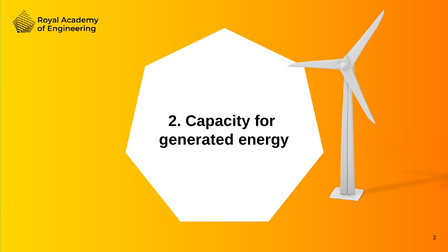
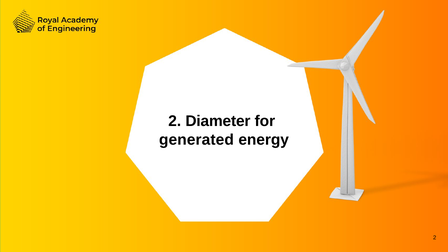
Capacity: Capacity -> Diameter (218, 121)
